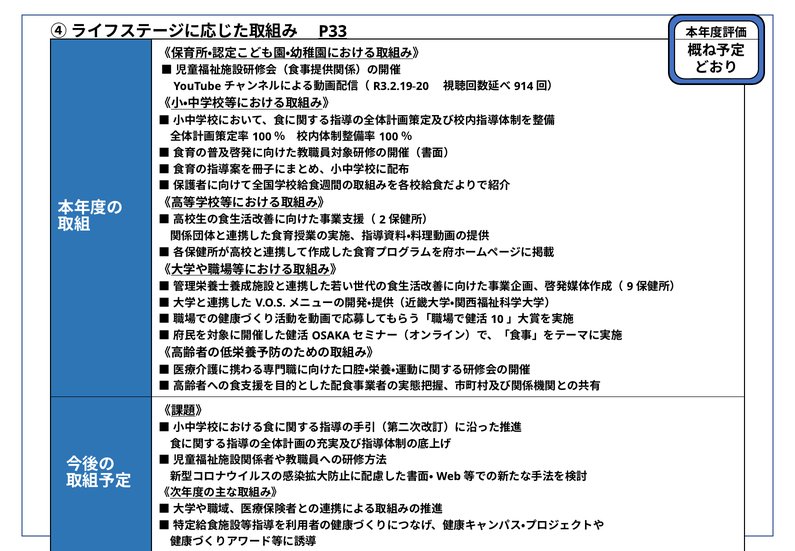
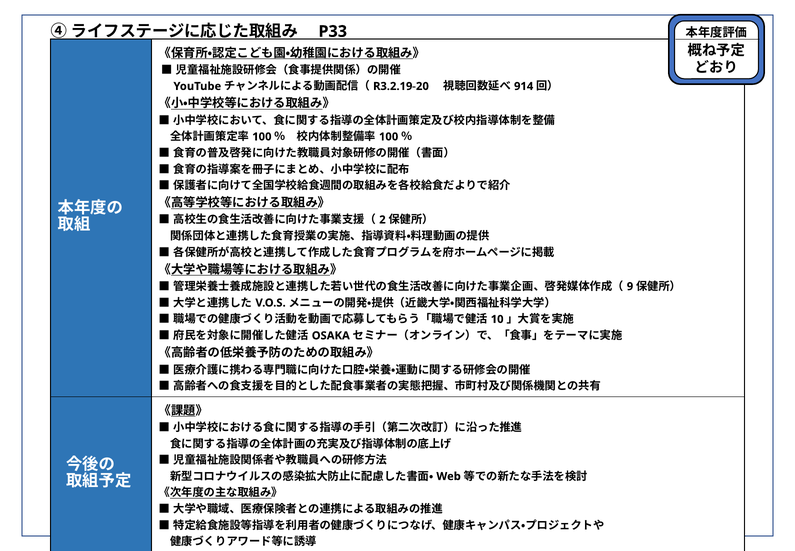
P33 underline: present -> none (333, 31)
